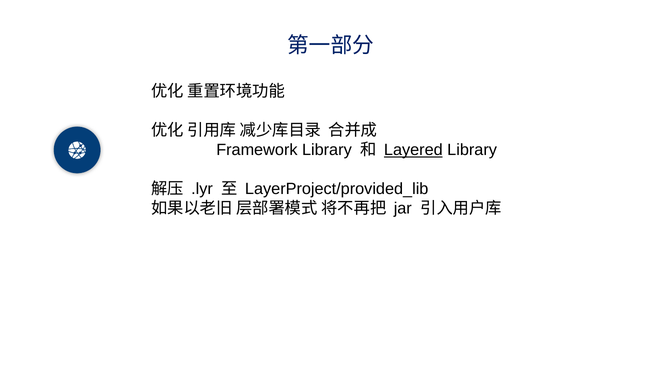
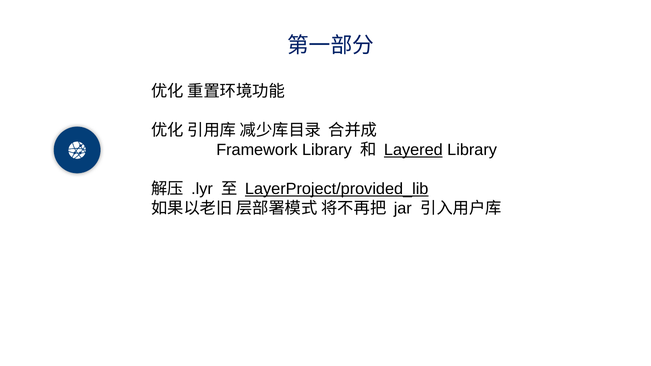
LayerProject/provided_lib underline: none -> present (337, 189)
